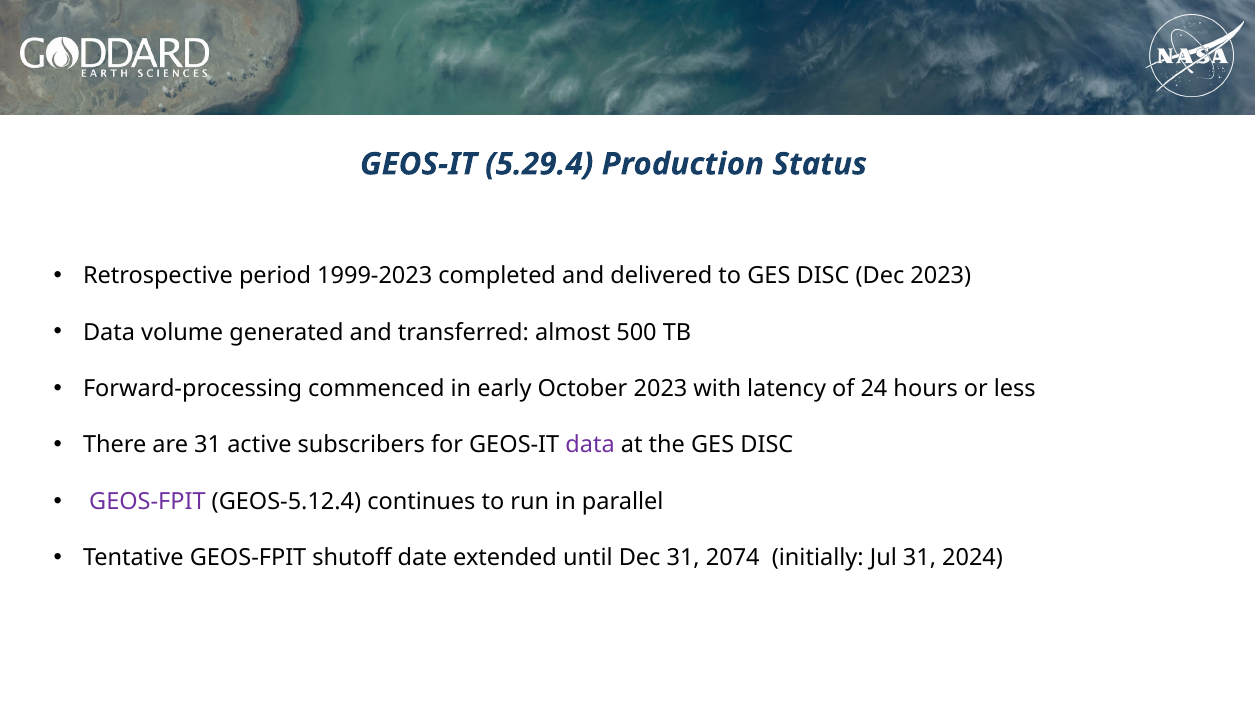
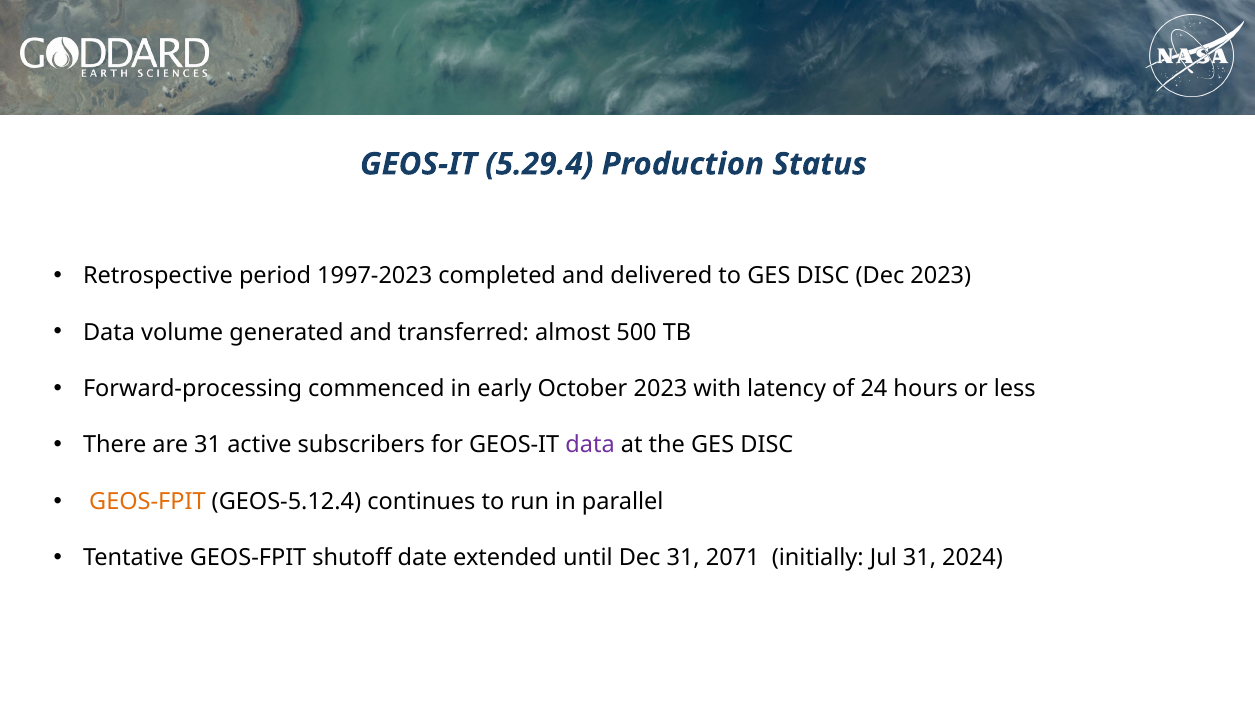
1999-2023: 1999-2023 -> 1997-2023 (375, 276)
GEOS-FPIT colour: purple -> orange (147, 502)
2074: 2074 -> 2071 (733, 558)
